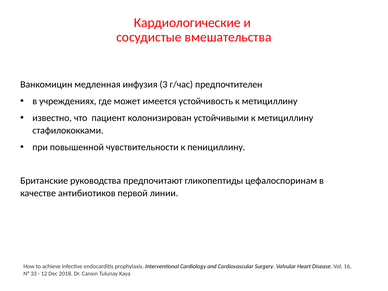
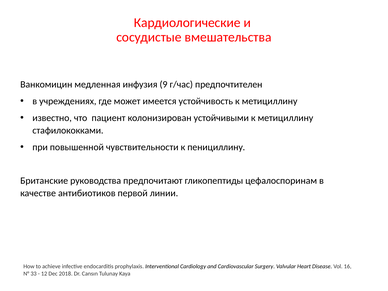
3: 3 -> 9 (164, 84)
